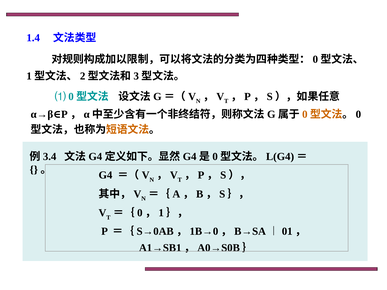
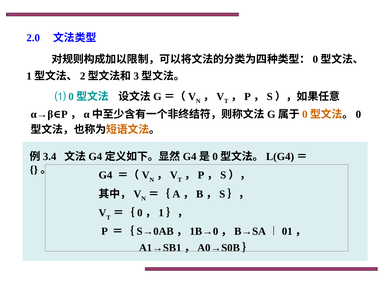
1.4: 1.4 -> 2.0 (33, 38)
